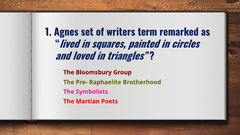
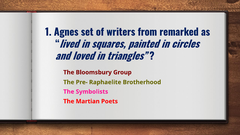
term: term -> from (147, 32)
